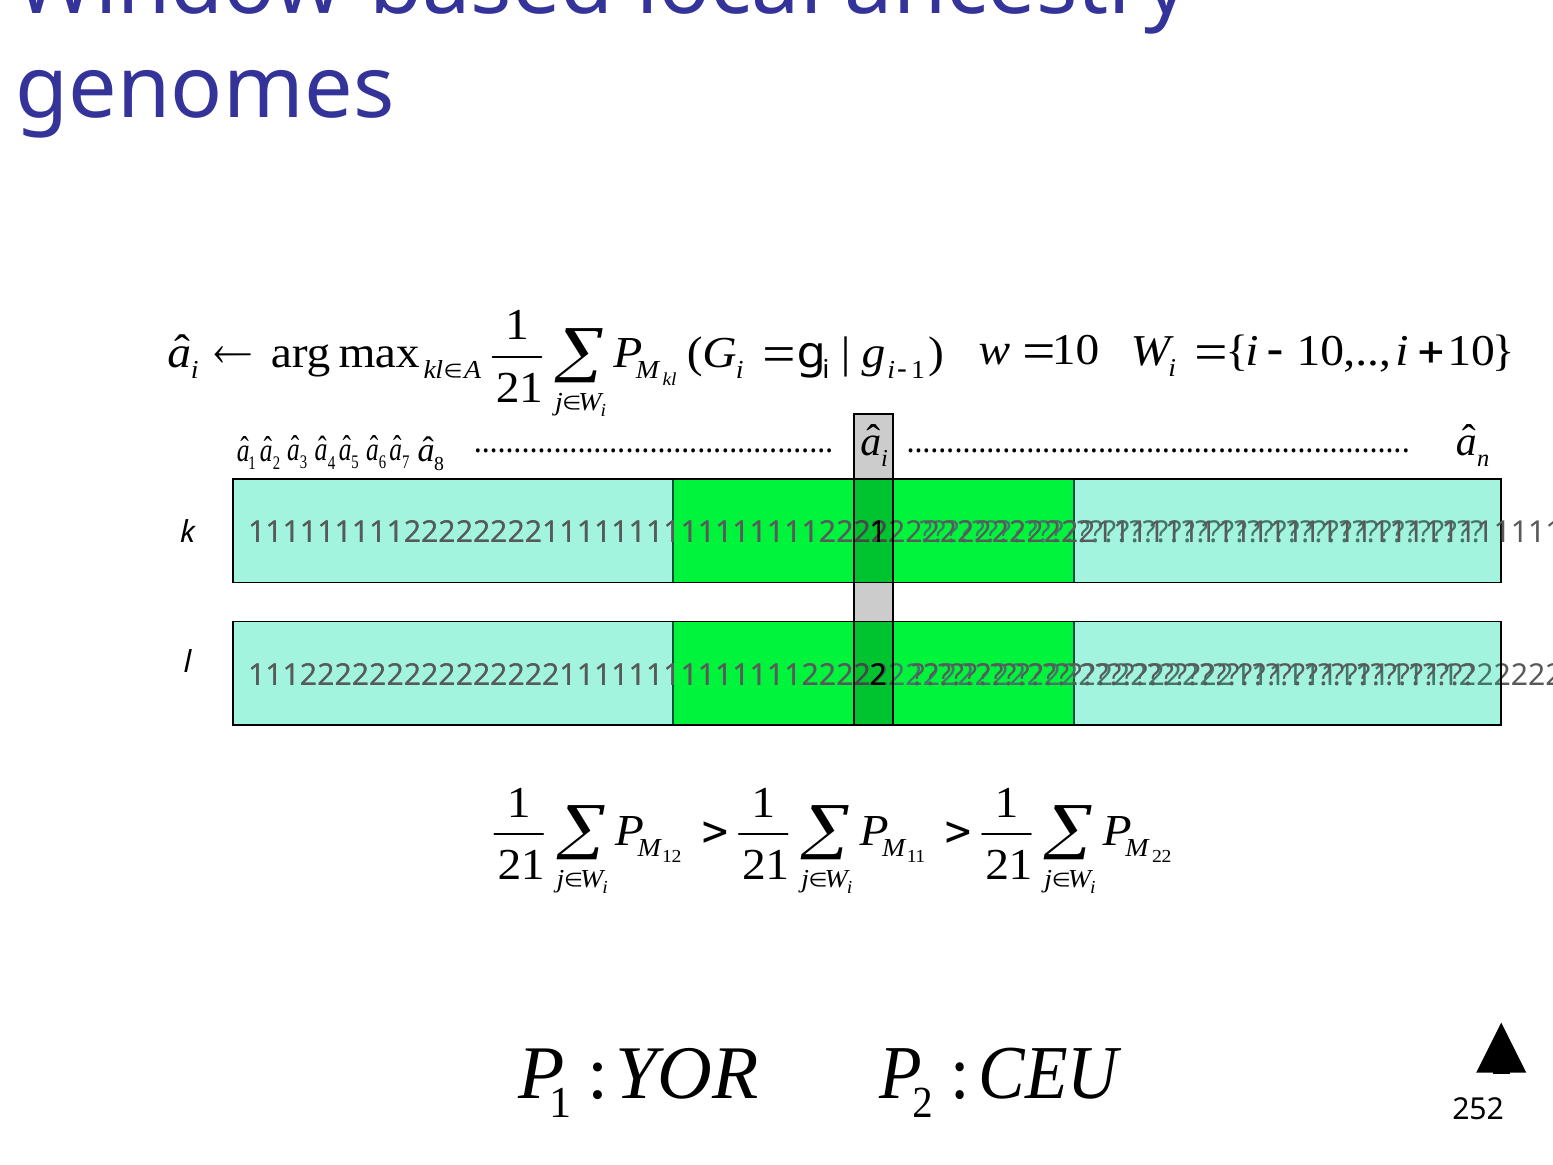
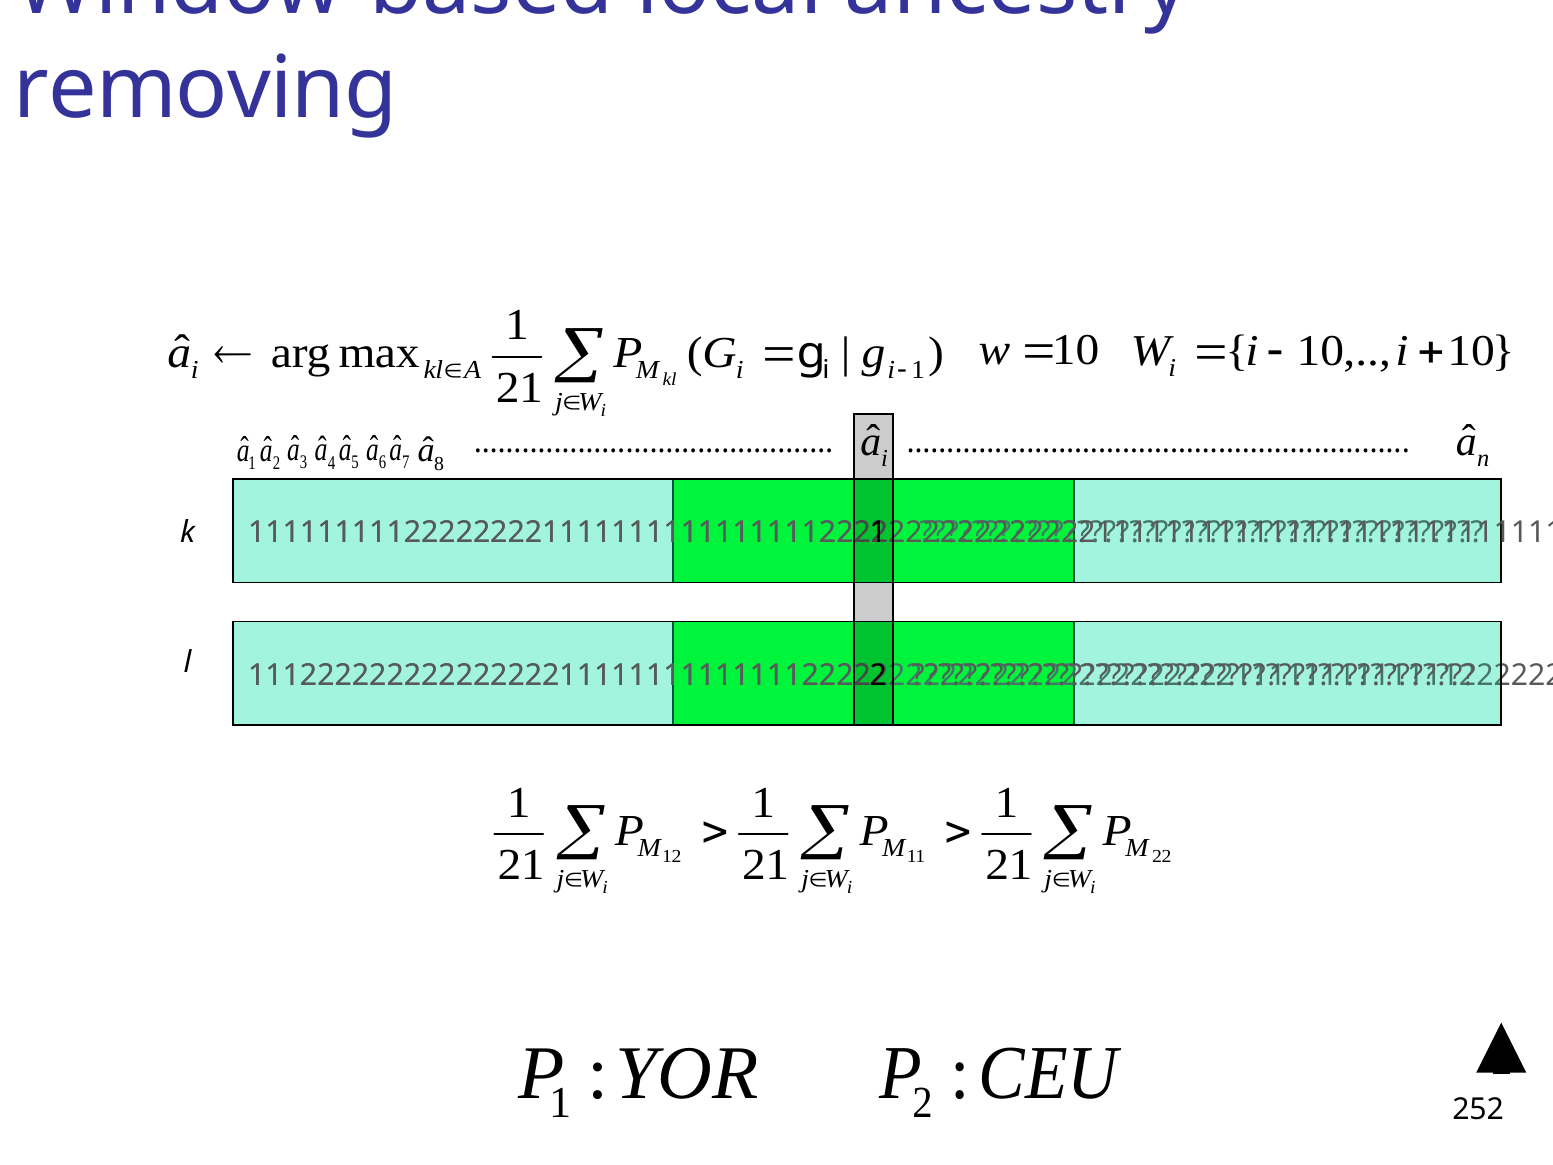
genomes: genomes -> removing (205, 89)
